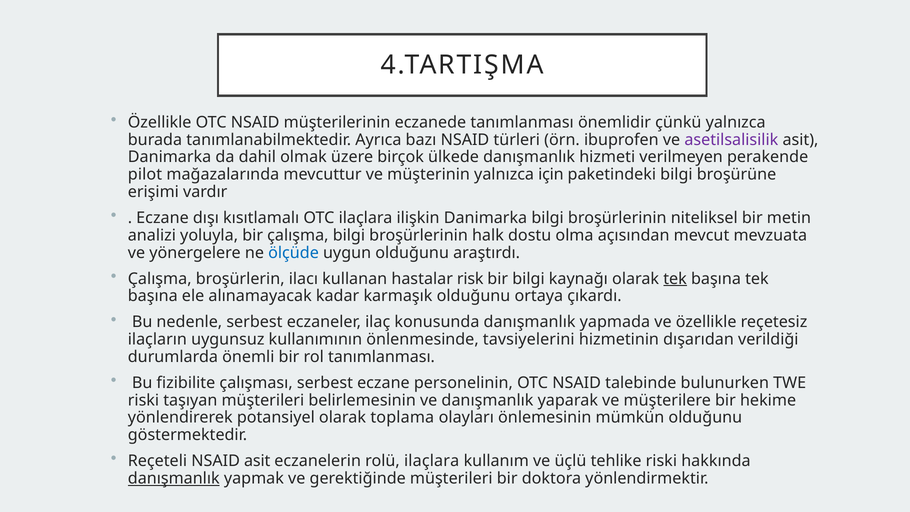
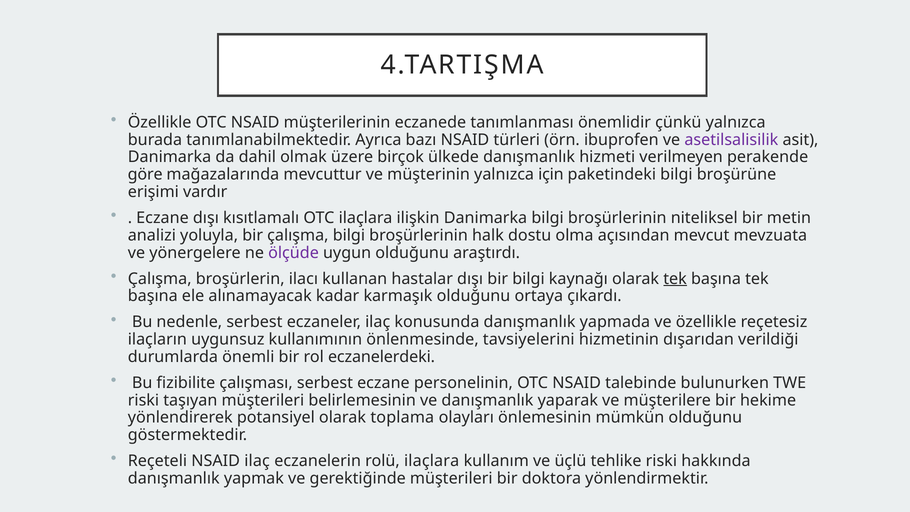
pilot: pilot -> göre (145, 175)
ölçüde colour: blue -> purple (294, 253)
hastalar risk: risk -> dışı (470, 279)
rol tanımlanması: tanımlanması -> eczanelerdeki (382, 357)
NSAID asit: asit -> ilaç (257, 461)
danışmanlık underline: present -> none (174, 478)
